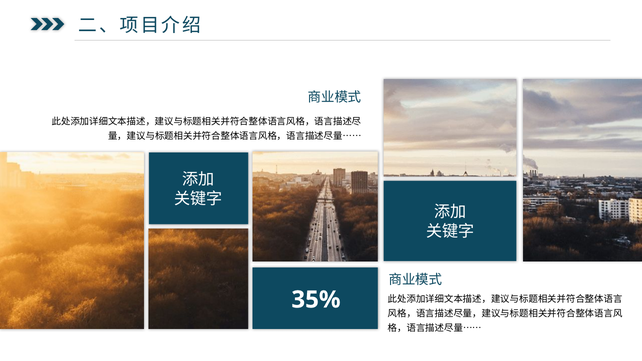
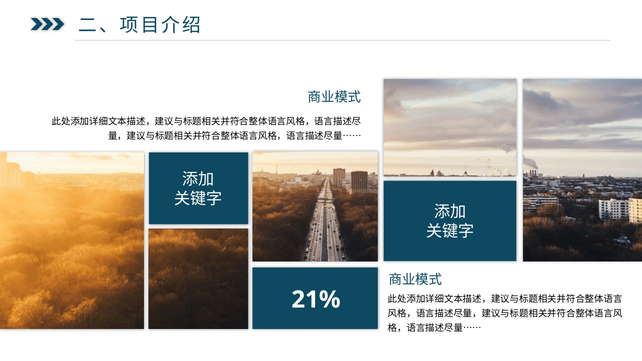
35%: 35% -> 21% (316, 300)
